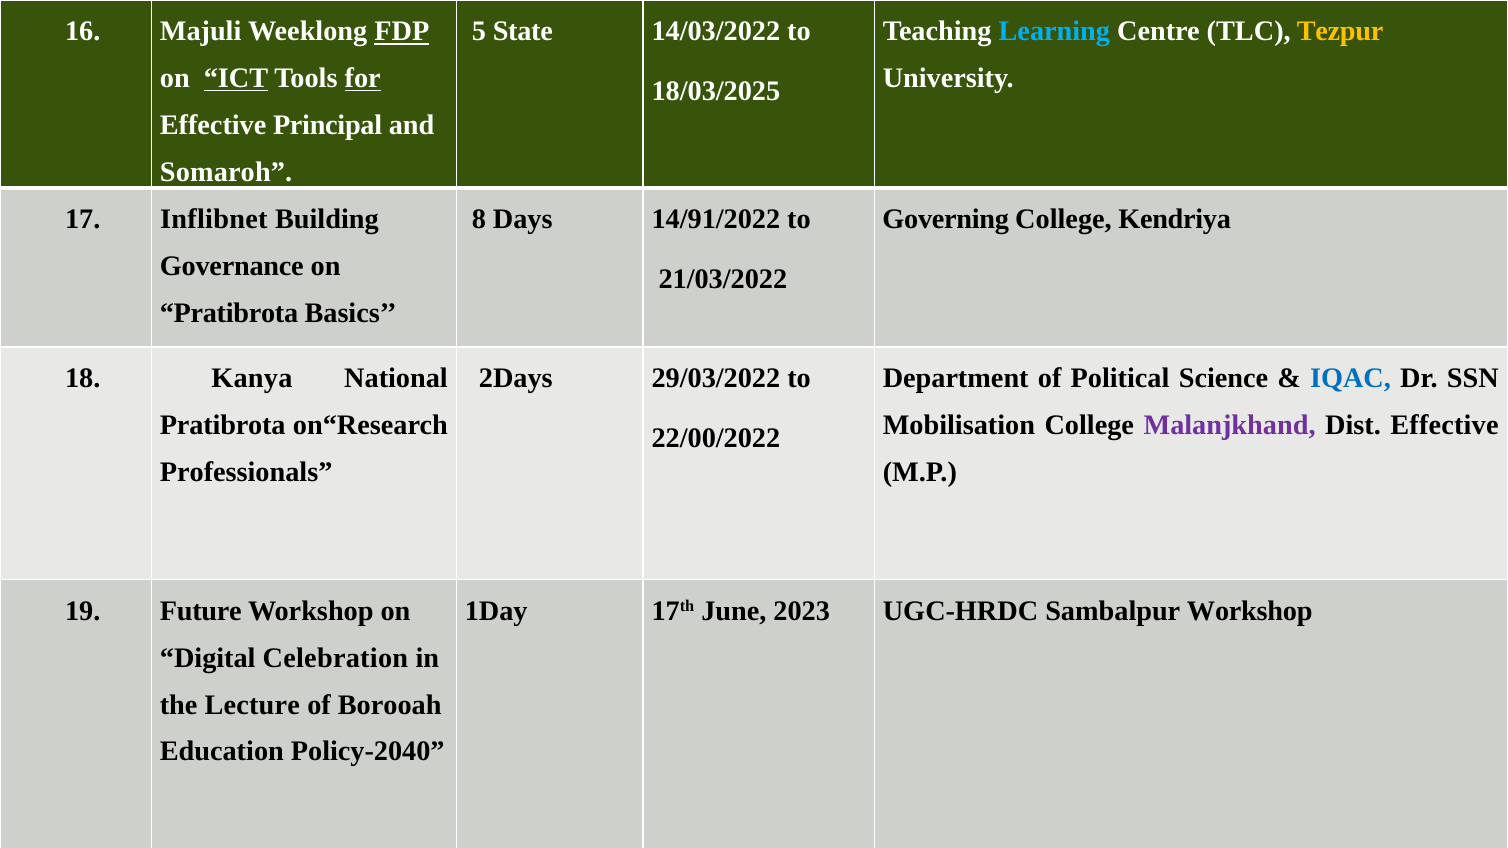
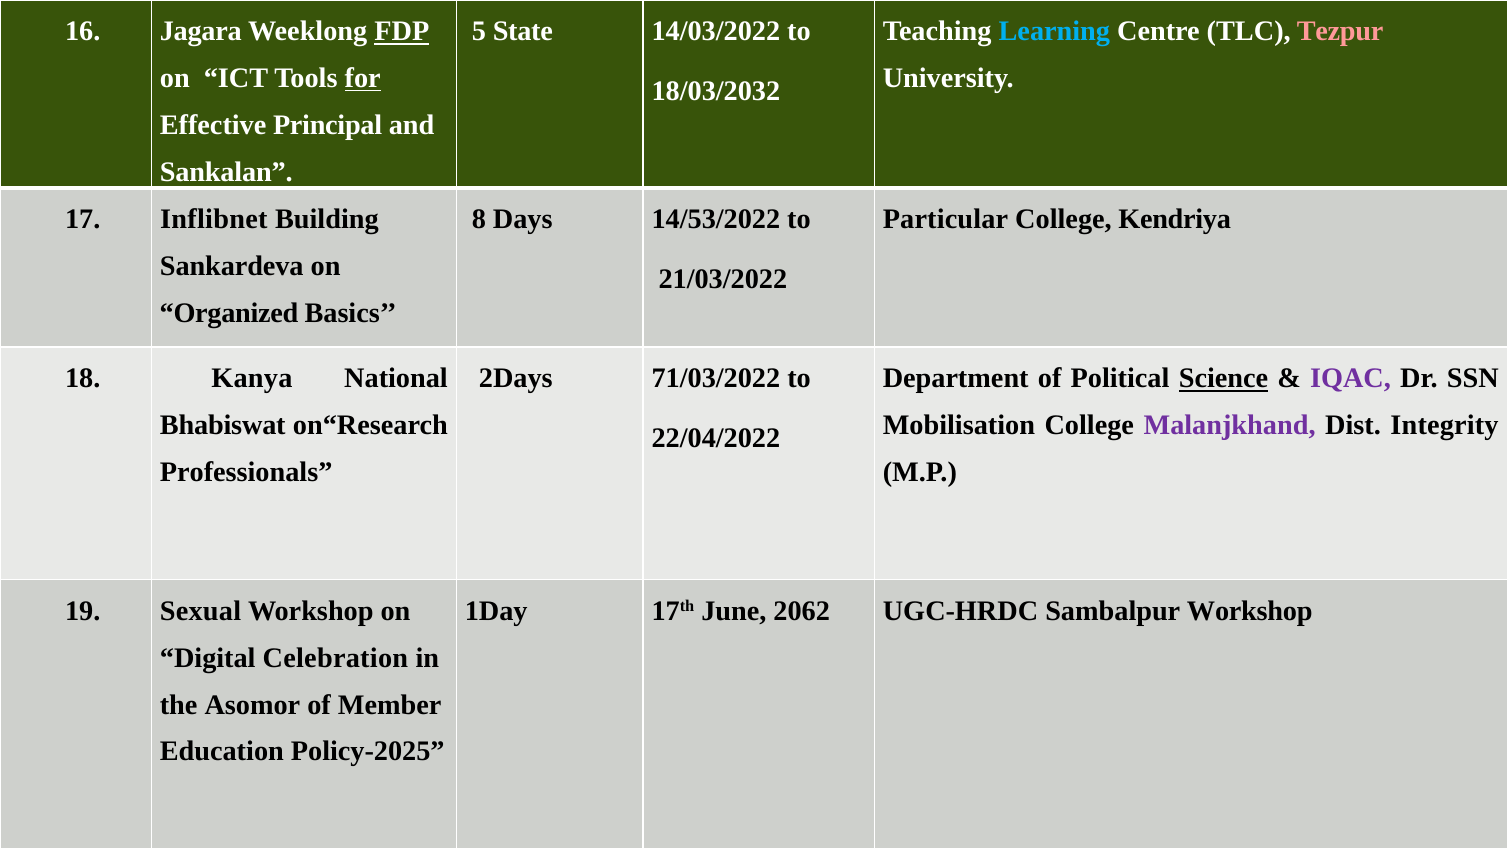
Majuli: Majuli -> Jagara (201, 32)
Tezpur colour: yellow -> pink (1340, 32)
ICT underline: present -> none (236, 78)
18/03/2025: 18/03/2025 -> 18/03/2032 (716, 91)
Somaroh: Somaroh -> Sankalan (226, 172)
14/91/2022: 14/91/2022 -> 14/53/2022 (716, 219)
Governing: Governing -> Particular (945, 219)
Governance: Governance -> Sankardeva (232, 266)
Pratibrota: Pratibrota -> Organized (229, 313)
29/03/2022: 29/03/2022 -> 71/03/2022 (716, 379)
Science underline: none -> present (1223, 379)
IQAC colour: blue -> purple (1351, 379)
Pratibrota: Pratibrota -> Bhabiswat (223, 426)
Dist Effective: Effective -> Integrity (1445, 426)
22/00/2022: 22/00/2022 -> 22/04/2022 (716, 438)
Future: Future -> Sexual (200, 611)
2023: 2023 -> 2062 (802, 611)
Lecture: Lecture -> Asomor (252, 705)
Borooah: Borooah -> Member (390, 705)
Policy-2040: Policy-2040 -> Policy-2025 (368, 752)
